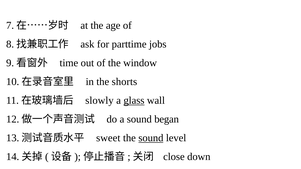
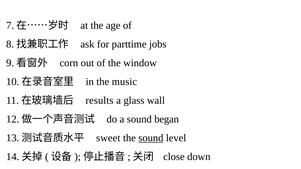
time: time -> corn (69, 63)
shorts: shorts -> music (124, 82)
slowly: slowly -> results (99, 101)
glass underline: present -> none (134, 101)
